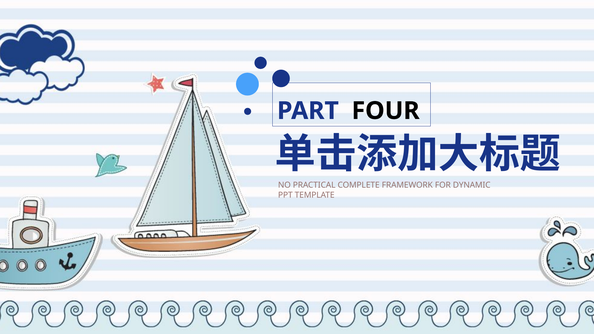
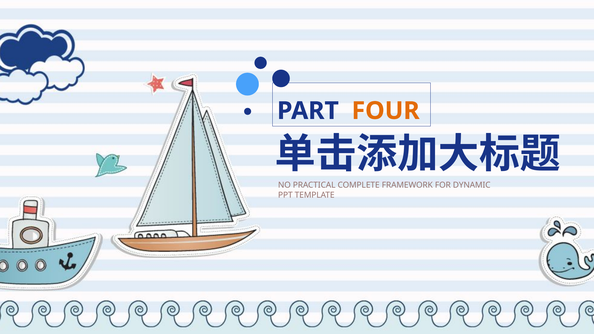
FOUR colour: black -> orange (386, 111)
